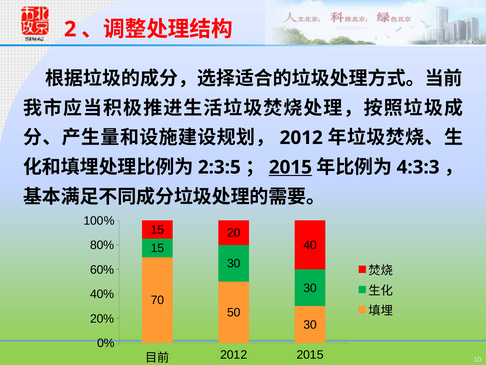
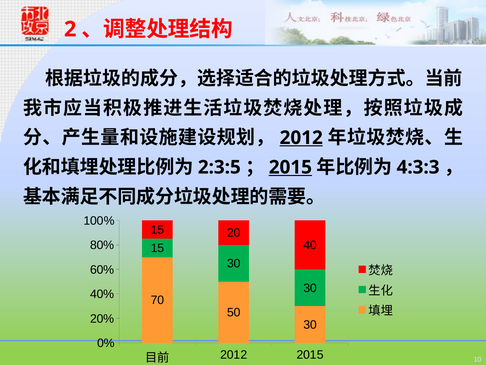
2012 underline: none -> present (301, 138)
